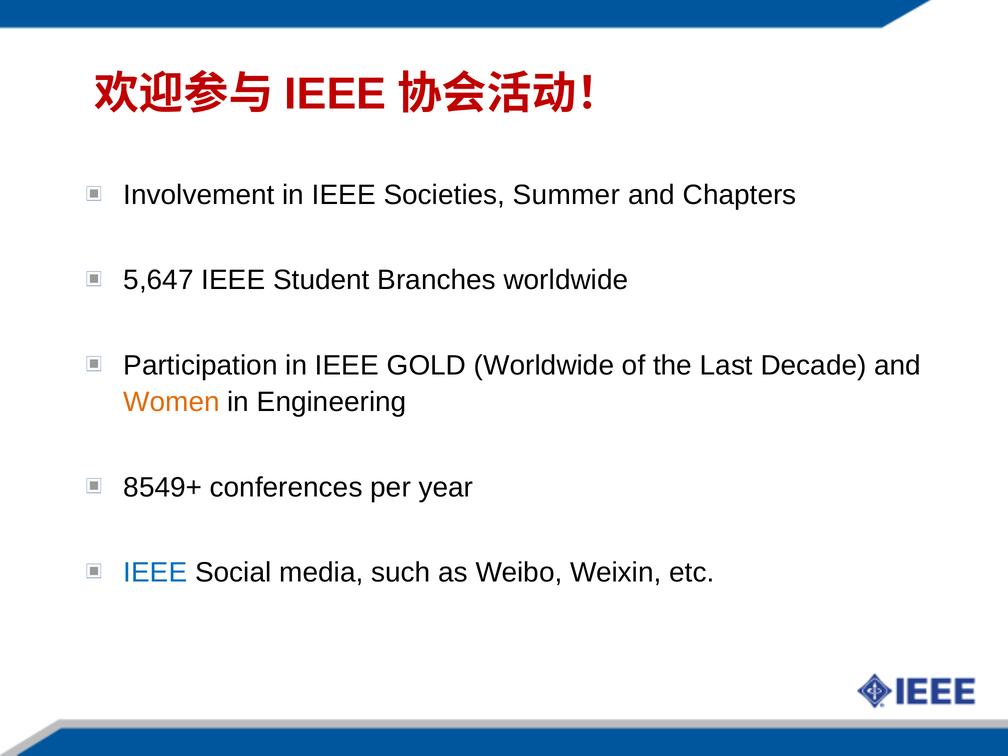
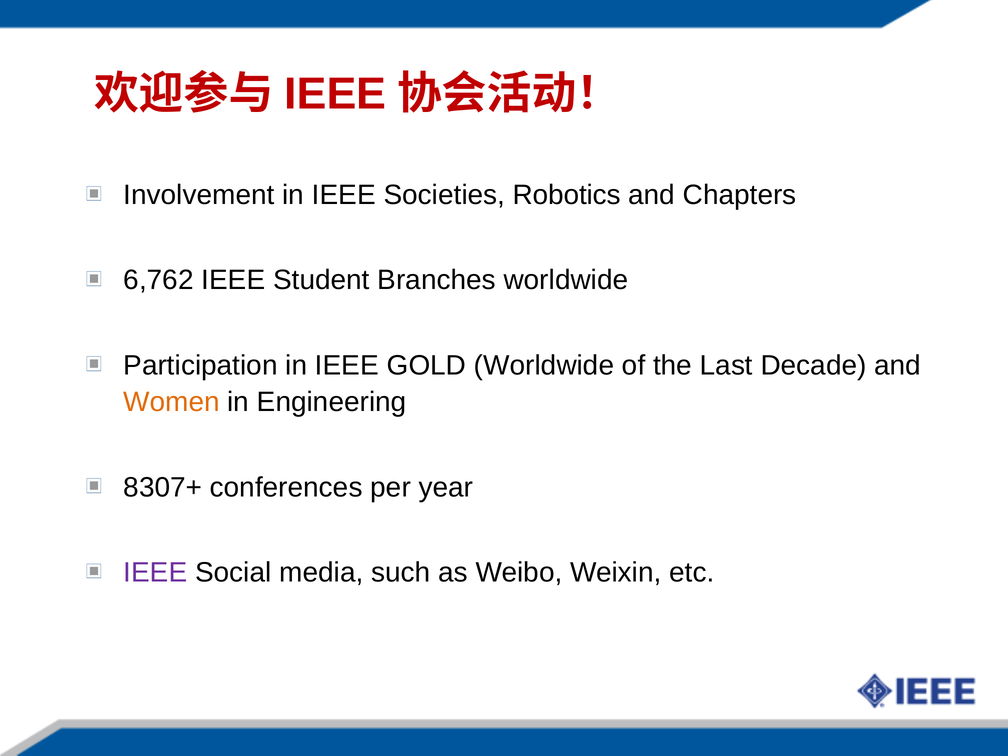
Summer: Summer -> Robotics (567, 195)
5,647: 5,647 -> 6,762 (159, 280)
8549+: 8549+ -> 8307+ (163, 487)
IEEE colour: blue -> purple (155, 572)
